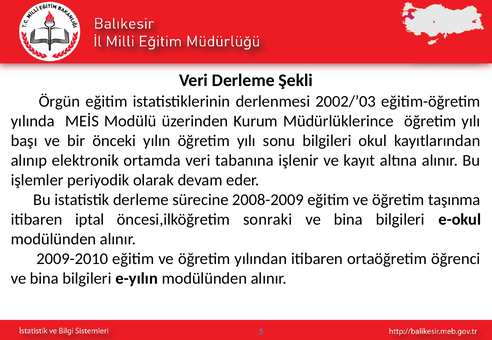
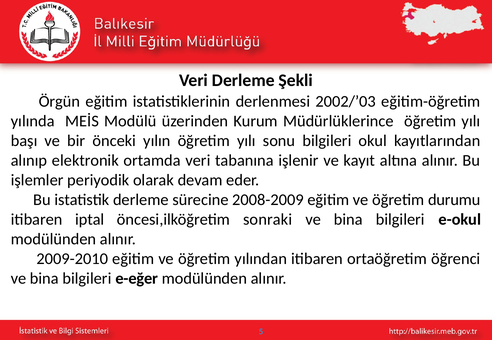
taşınma: taşınma -> durumu (454, 200)
e-yılın: e-yılın -> e-eğer (137, 279)
